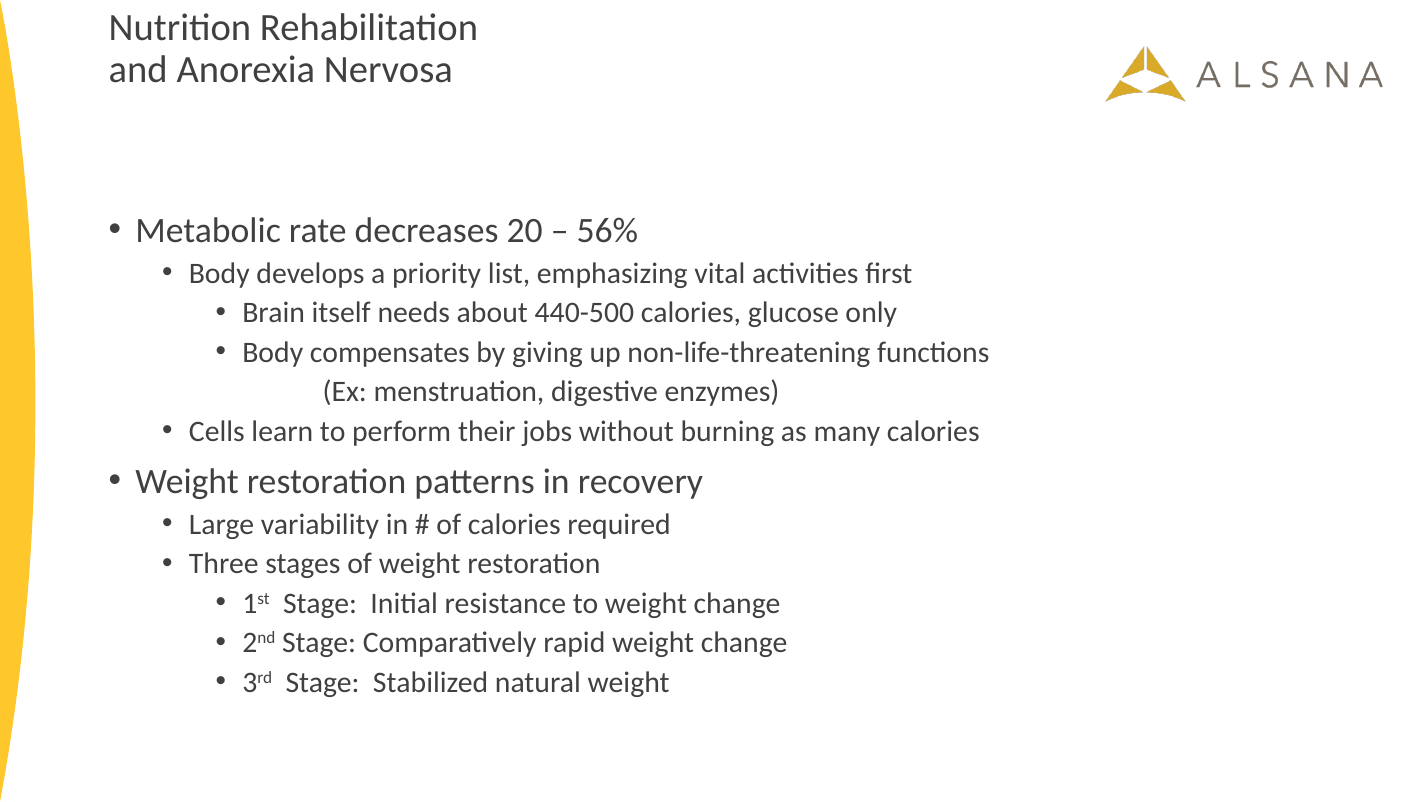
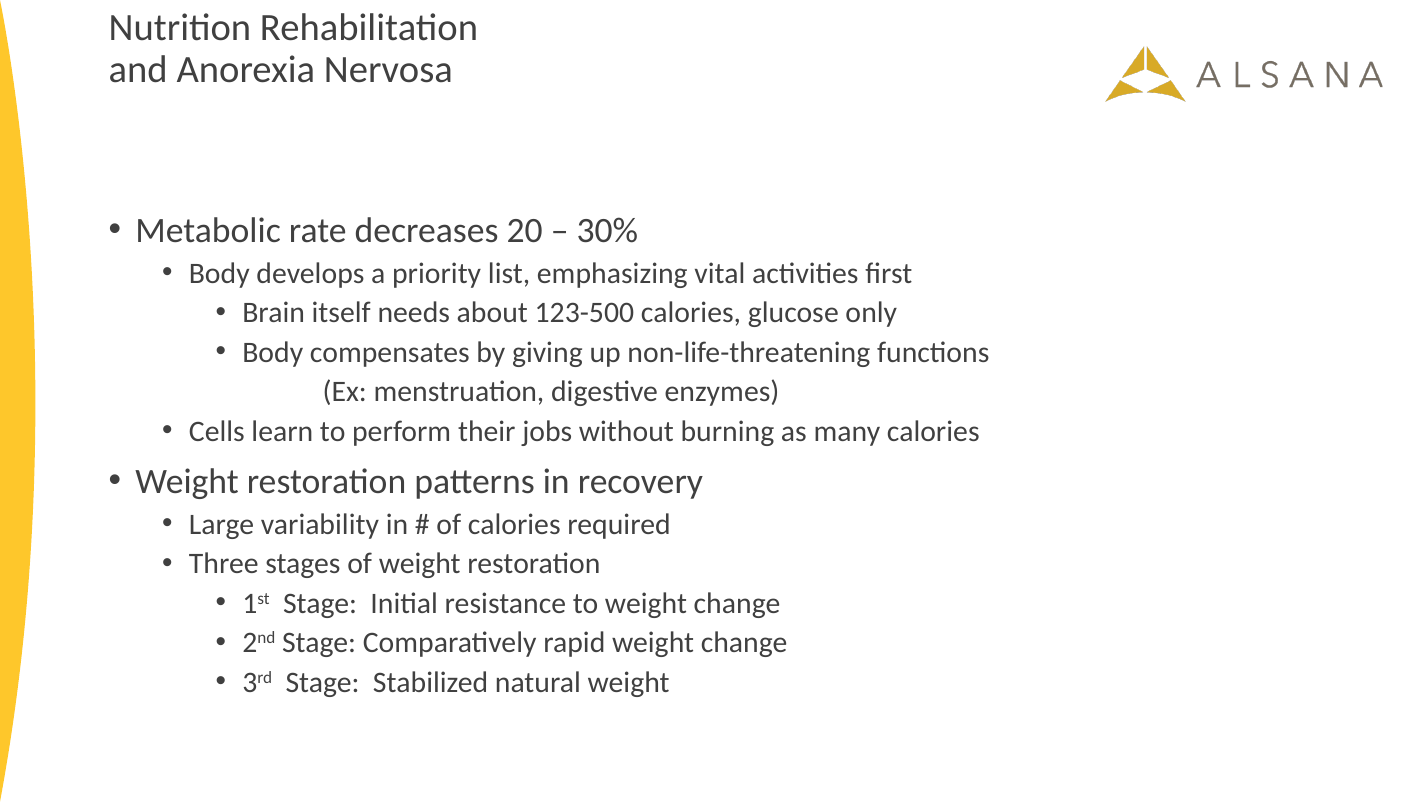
56%: 56% -> 30% (607, 231)
440-500: 440-500 -> 123-500 (584, 313)
